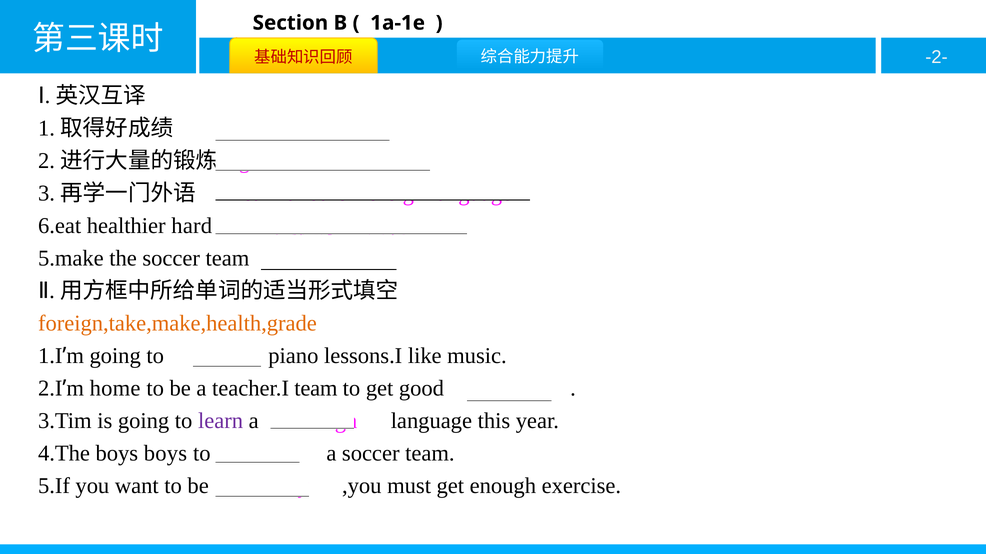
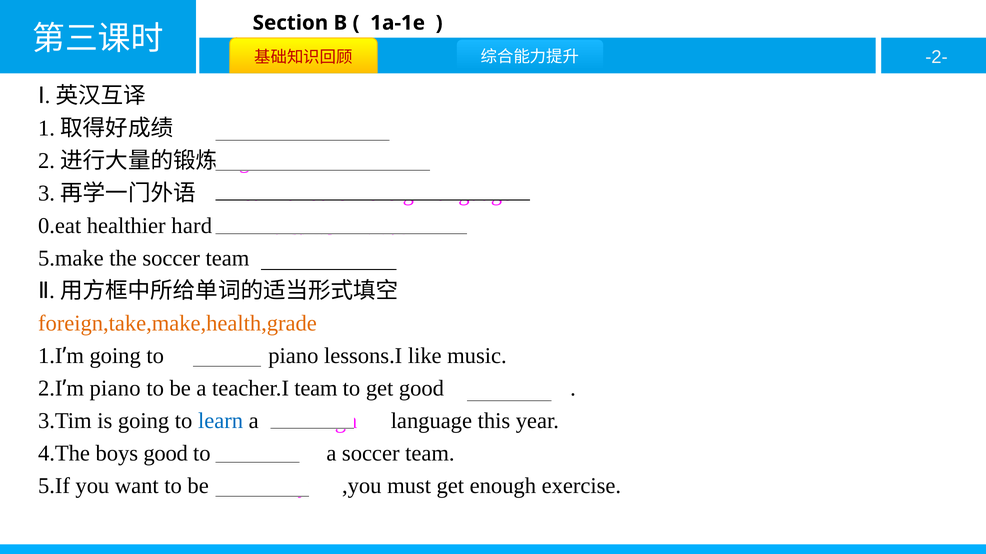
6.eat: 6.eat -> 0.eat (60, 226)
home: home -> piano (115, 389)
learn colour: purple -> blue (221, 421)
boys boys: boys -> good (166, 454)
